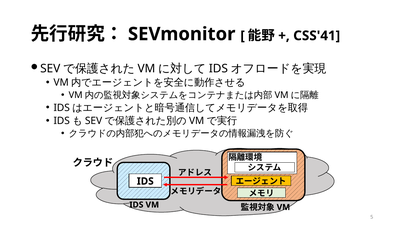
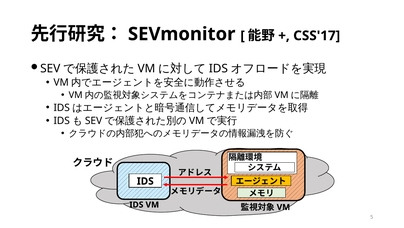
CSS'41: CSS'41 -> CSS'17 (317, 36)
